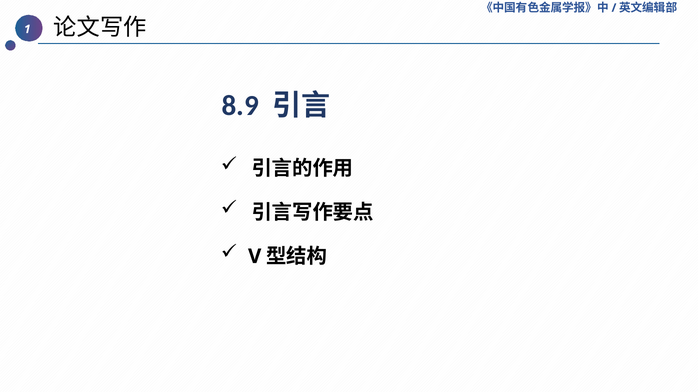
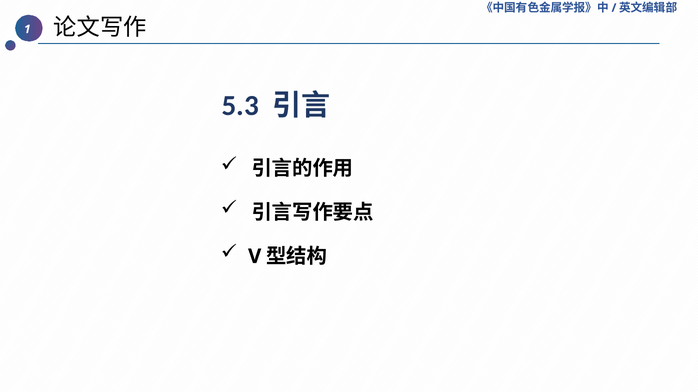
8.9: 8.9 -> 5.3 (240, 106)
